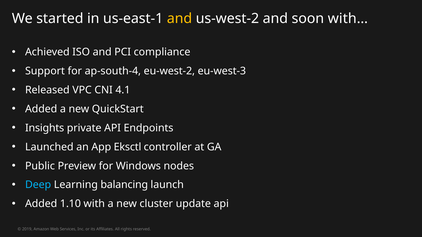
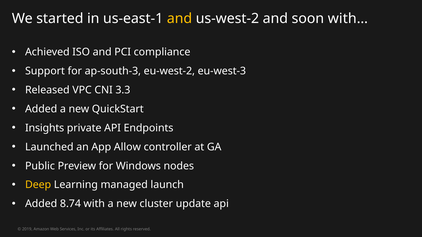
ap-south-4: ap-south-4 -> ap-south-3 (113, 71)
4.1: 4.1 -> 3.3 (123, 90)
Eksctl: Eksctl -> Allow (127, 147)
Deep colour: light blue -> yellow (38, 185)
balancing: balancing -> managed (124, 185)
1.10: 1.10 -> 8.74 (70, 204)
